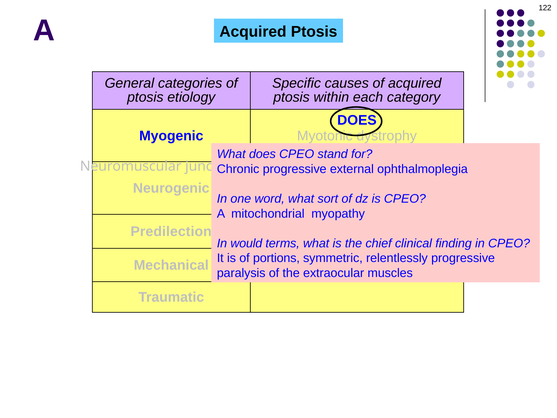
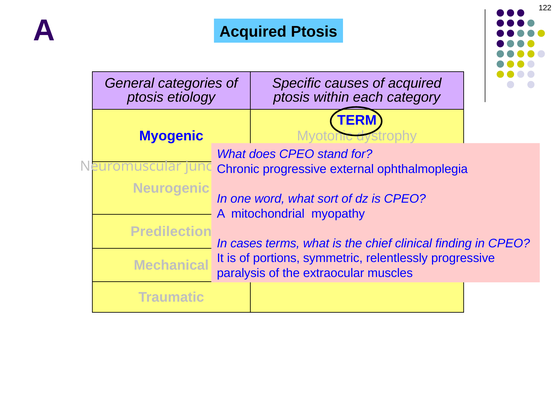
DOES: DOES -> TERM (357, 120)
would: would -> cases (246, 243)
